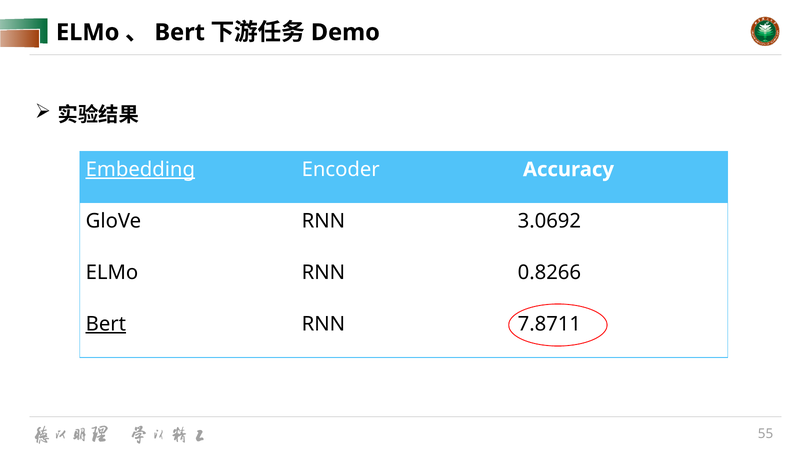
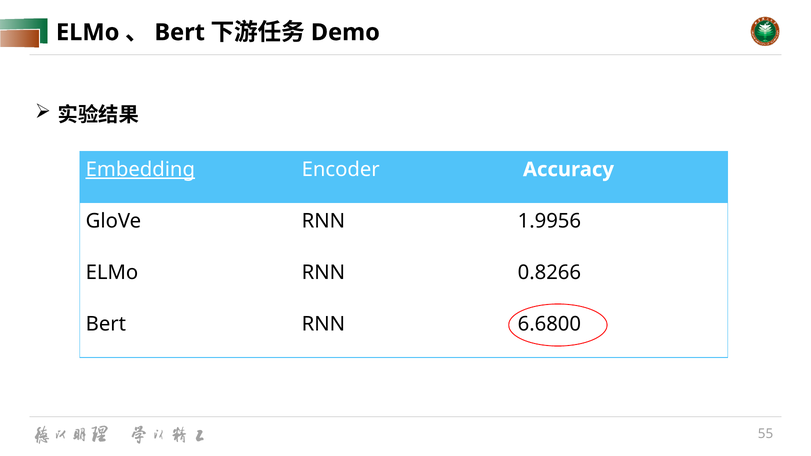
3.0692: 3.0692 -> 1.9956 (549, 221)
Bert underline: present -> none (106, 324)
7.8711: 7.8711 -> 6.6800 (549, 324)
